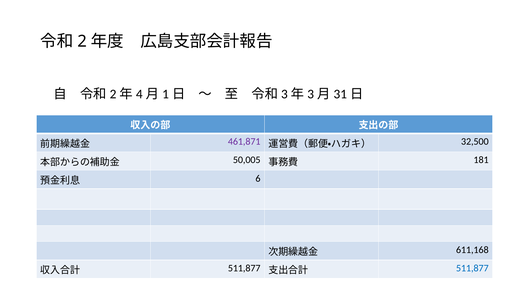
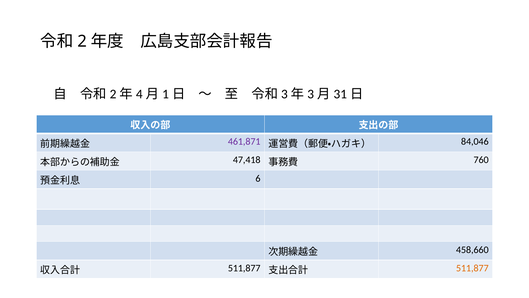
32,500: 32,500 -> 84,046 (475, 141)
50,005: 50,005 -> 47,418 (247, 160)
181: 181 -> 760 (481, 160)
611,168: 611,168 -> 458,660 (472, 249)
511,877 colour: blue -> orange (472, 268)
